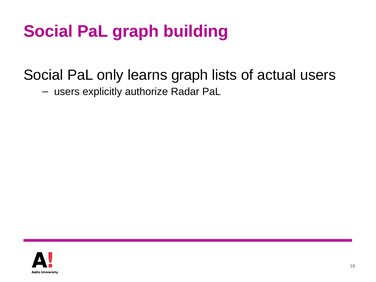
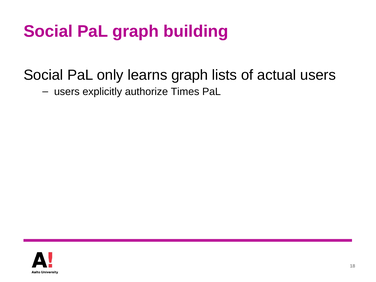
Radar: Radar -> Times (185, 92)
